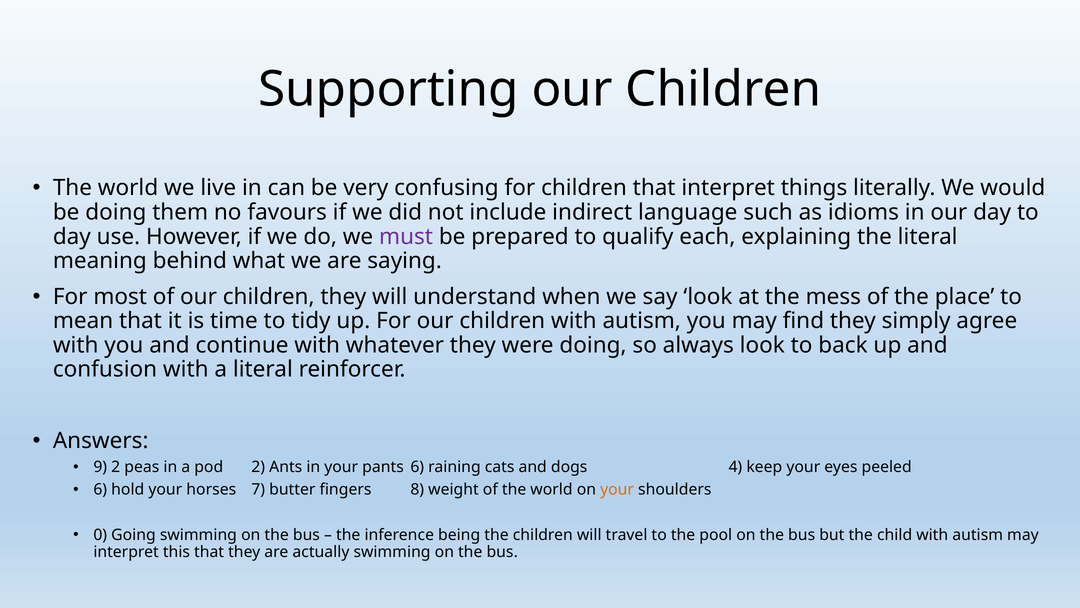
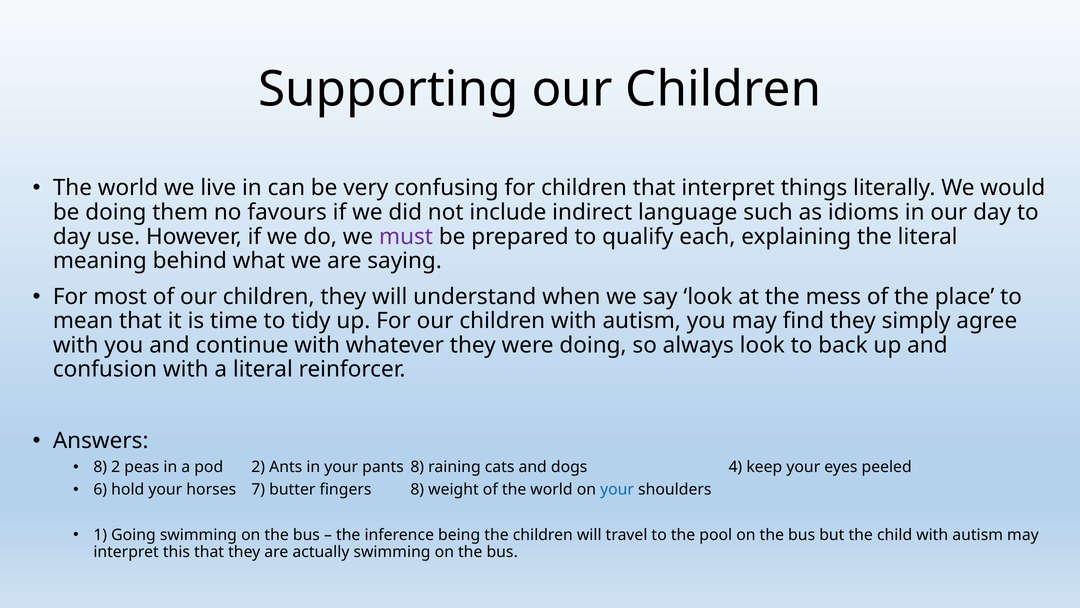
9: 9 -> 8 (100, 467)
pants 6: 6 -> 8 (417, 467)
your colour: orange -> blue (617, 489)
0: 0 -> 1 (100, 535)
